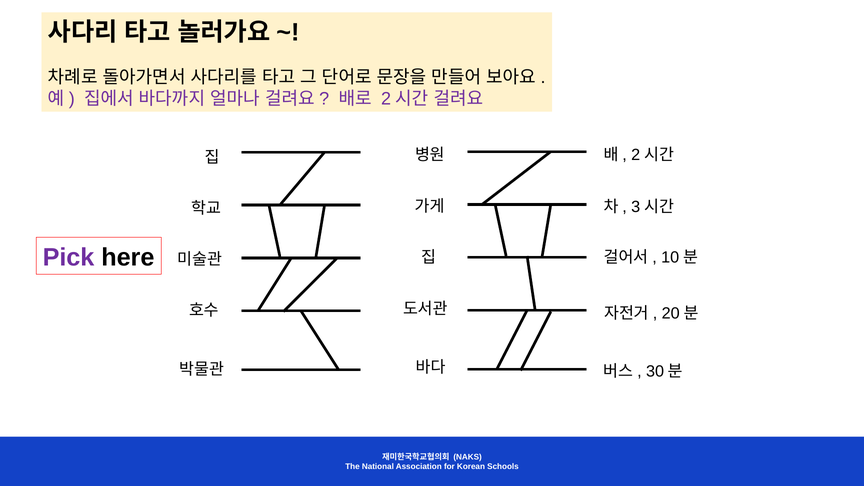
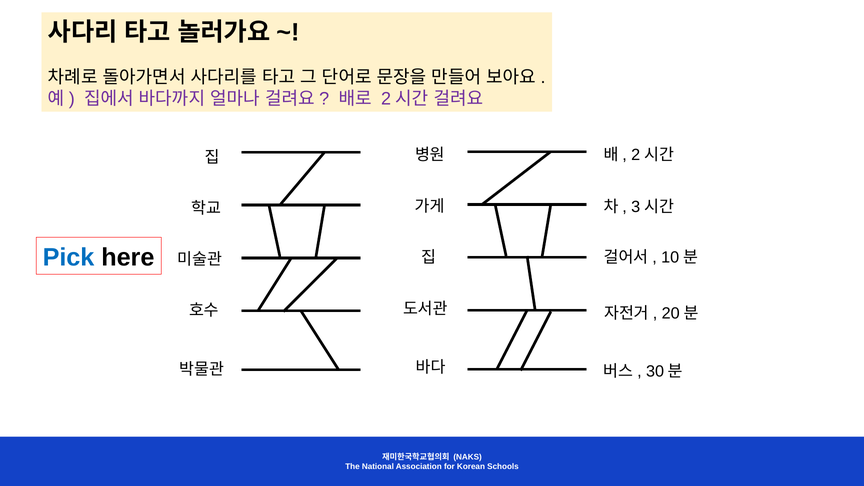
Pick colour: purple -> blue (69, 258)
